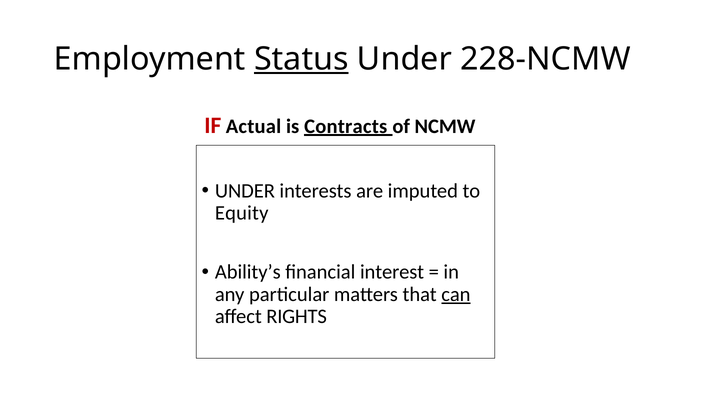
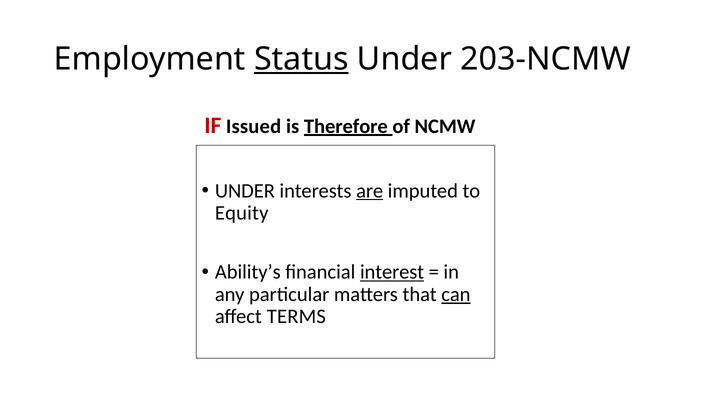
228-NCMW: 228-NCMW -> 203-NCMW (546, 59)
Actual: Actual -> Issued (254, 126)
Contracts: Contracts -> Therefore (346, 126)
are underline: none -> present (370, 191)
interest underline: none -> present (392, 272)
RIGHTS: RIGHTS -> TERMS (296, 316)
